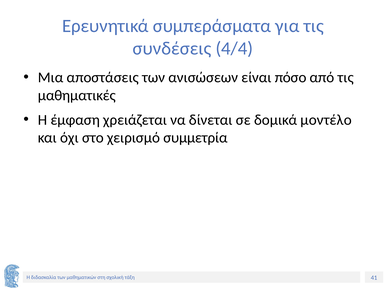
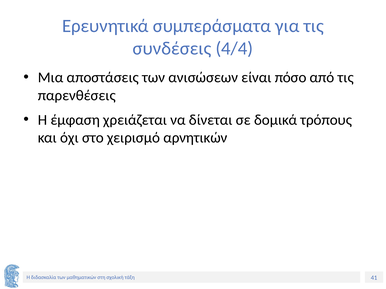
μαθηματικές: μαθηματικές -> παρενθέσεις (77, 96)
μοντέλο: μοντέλο -> τρόπους (326, 120)
συμμετρία: συμμετρία -> αρνητικών (195, 138)
